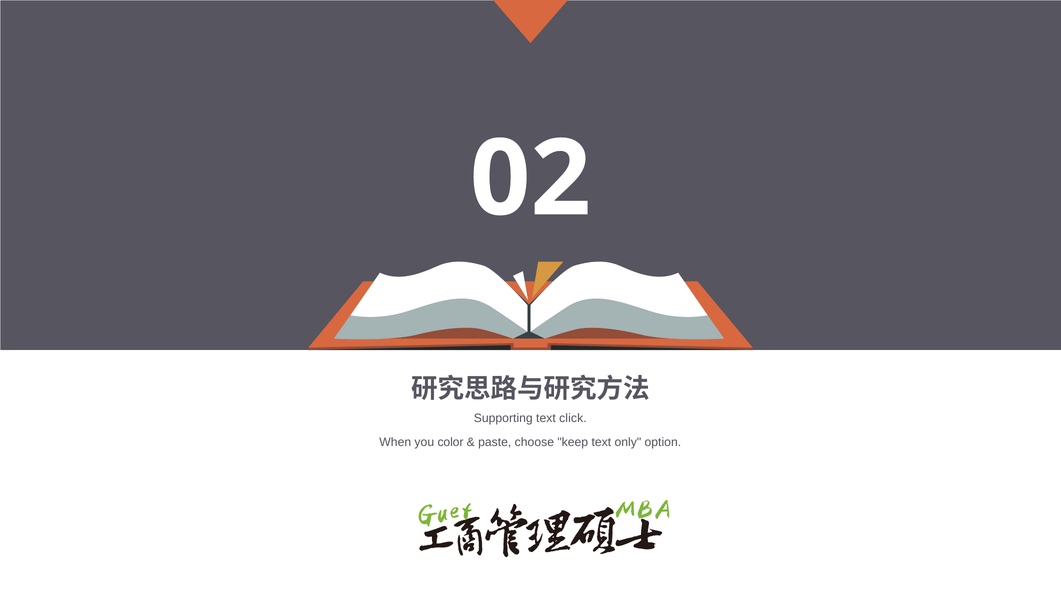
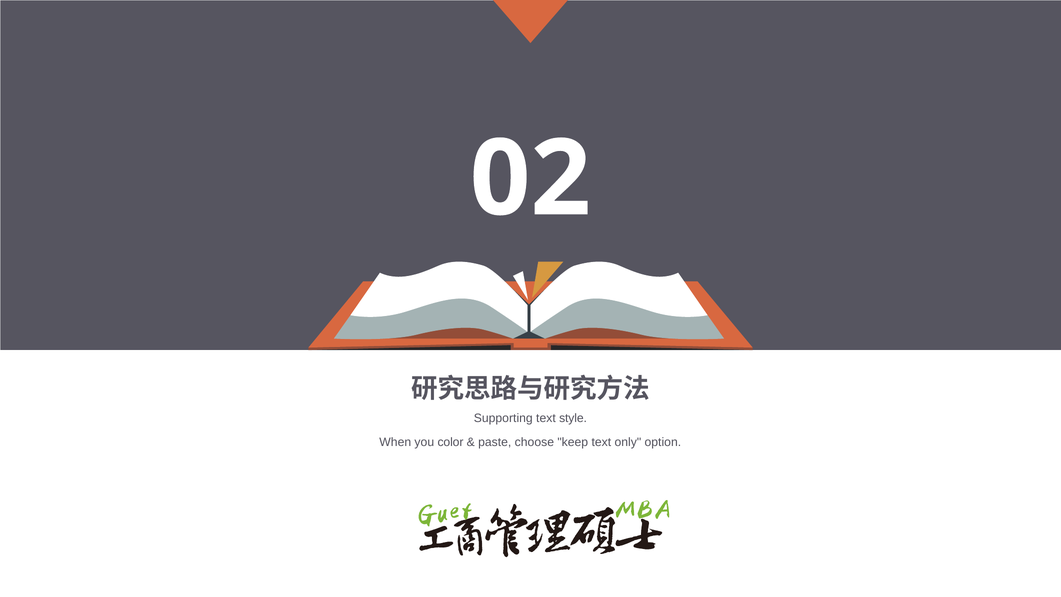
click: click -> style (573, 418)
